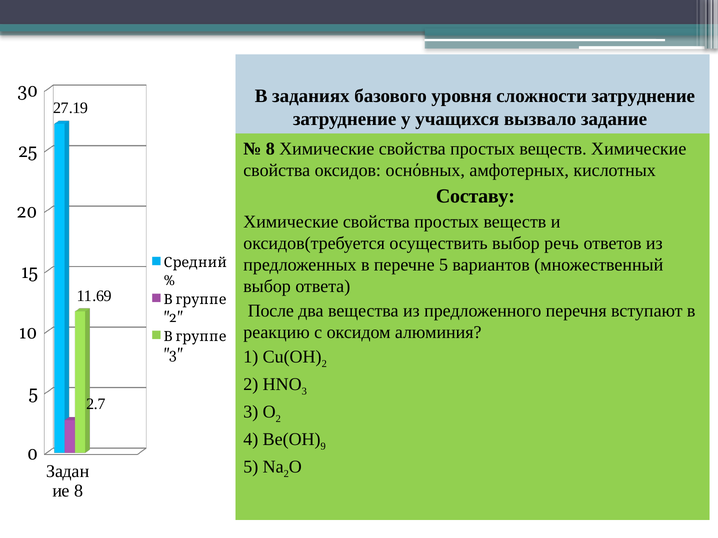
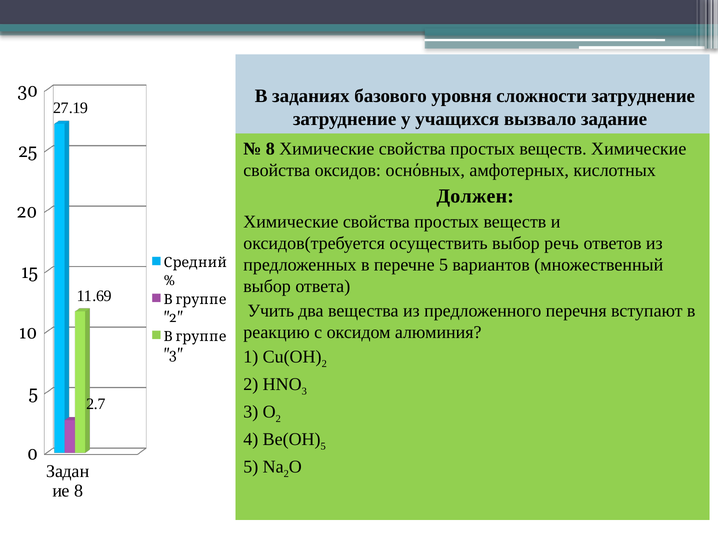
Составу: Составу -> Должен (475, 197)
После: После -> Учить (271, 311)
9: 9 -> 5 (323, 447)
